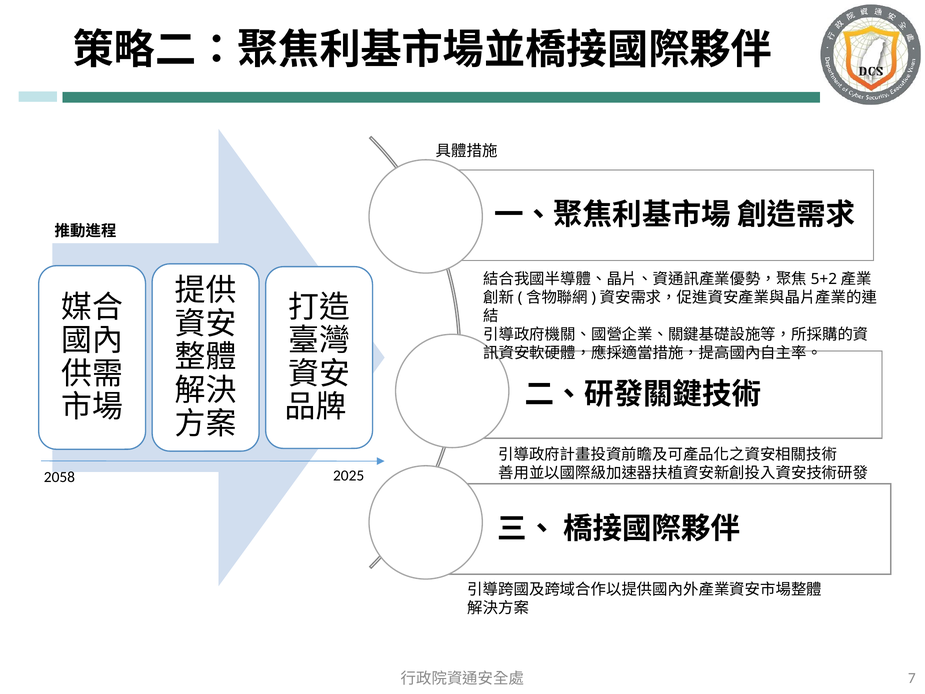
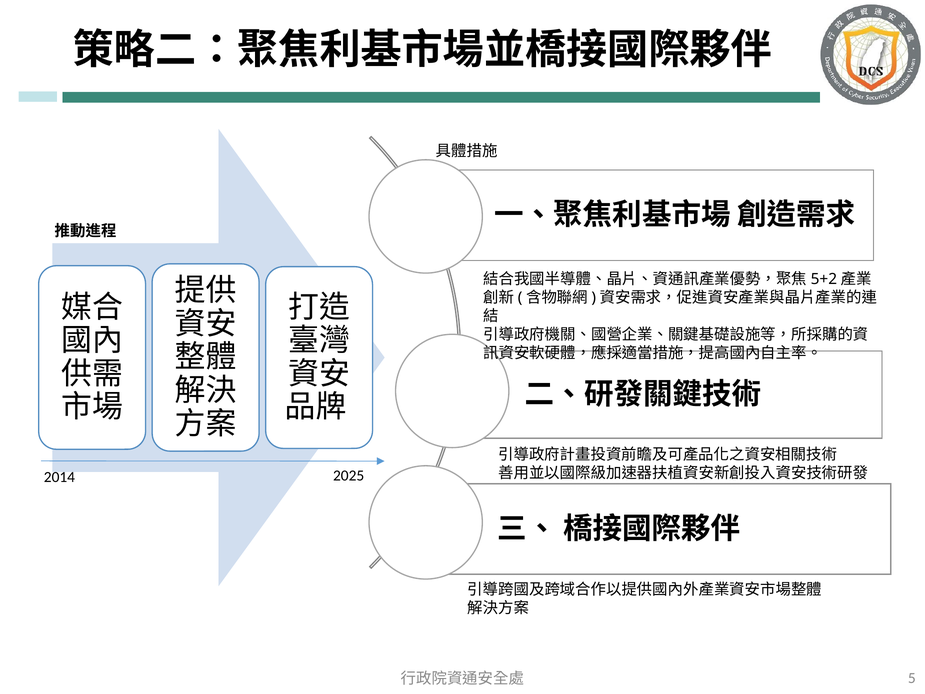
2058: 2058 -> 2014 (59, 477)
7: 7 -> 5 (912, 678)
